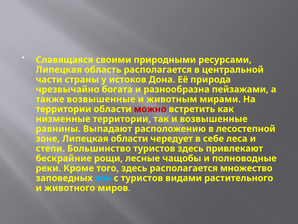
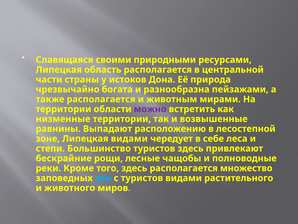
также возвышенные: возвышенные -> располагается (101, 99)
можно colour: red -> purple (150, 109)
Липецкая области: области -> видами (129, 138)
